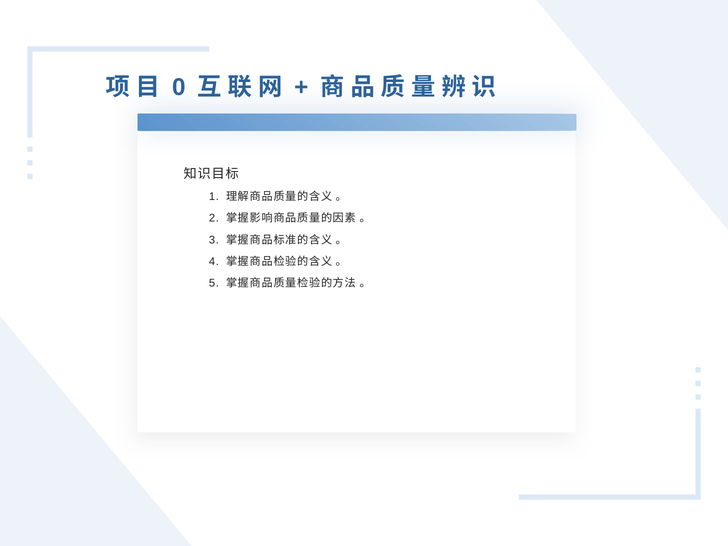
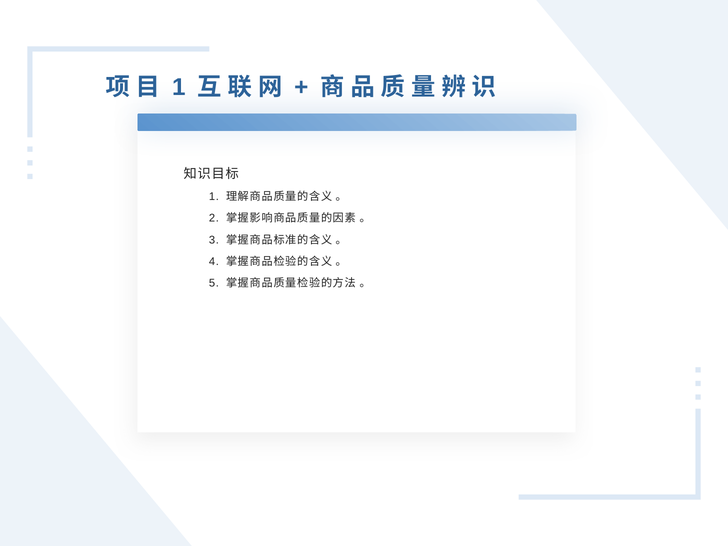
0: 0 -> 1 (179, 87)
